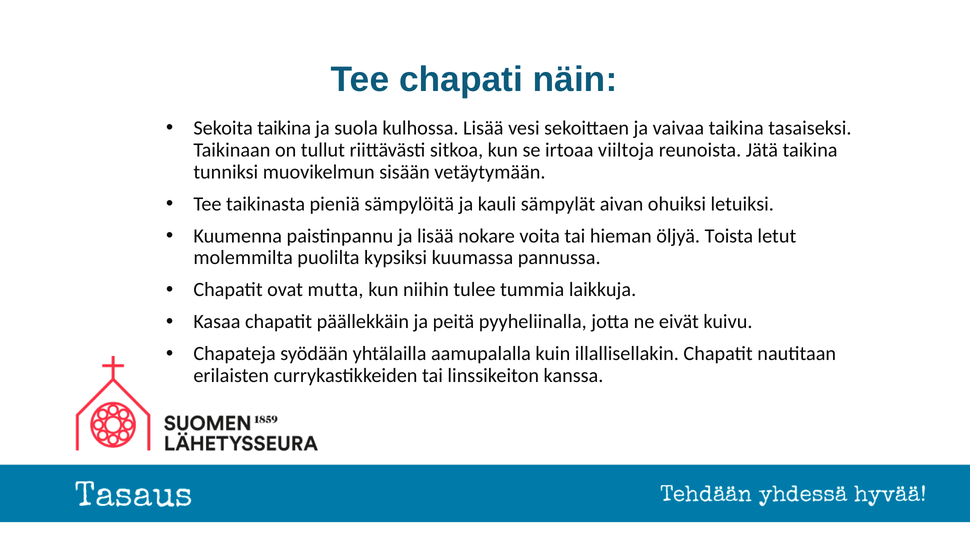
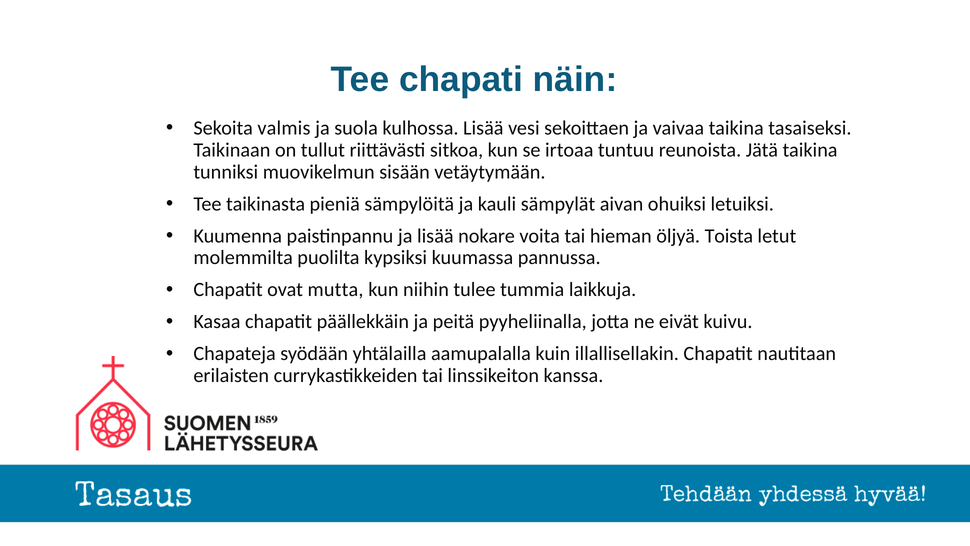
Sekoita taikina: taikina -> valmis (284, 128)
viiltoja: viiltoja -> tuntuu (626, 150)
